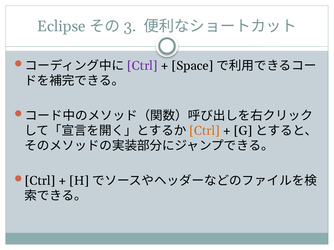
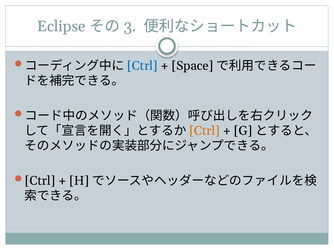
Ctrl colour: purple -> blue (142, 66)
